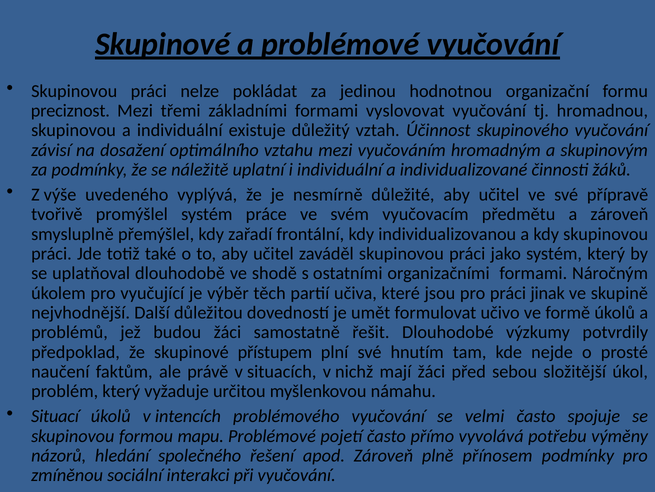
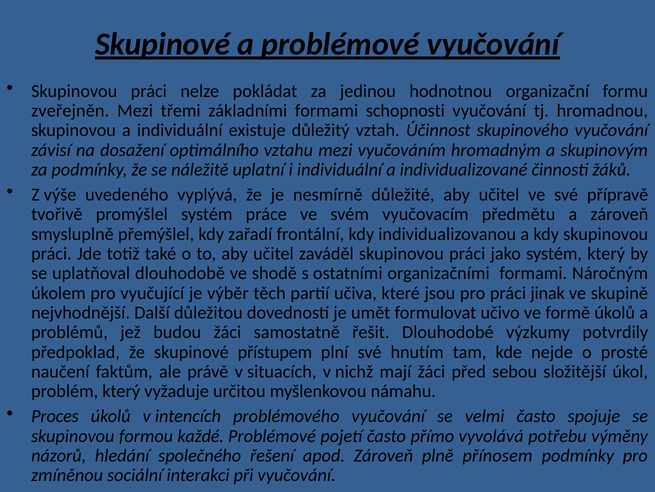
preciznost: preciznost -> zveřejněn (70, 111)
vyslovovat: vyslovovat -> schopnosti (405, 111)
Situací: Situací -> Proces (55, 416)
mapu: mapu -> každé (201, 435)
